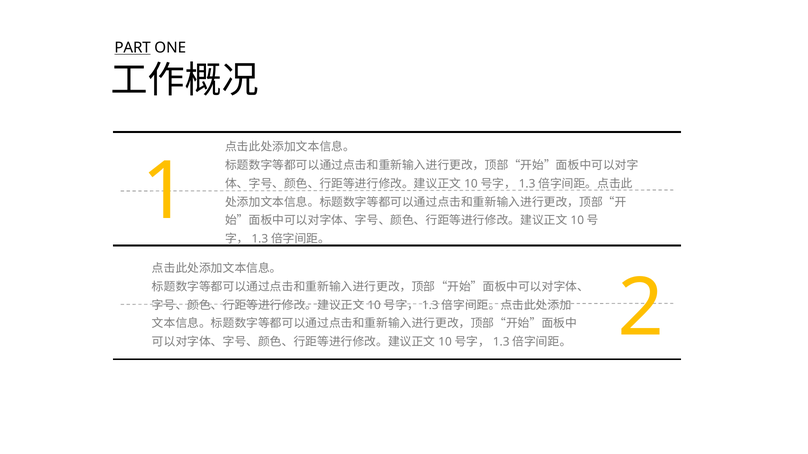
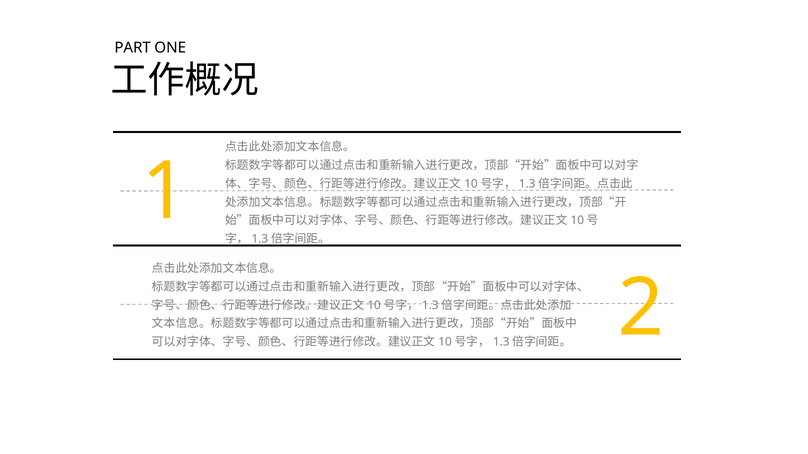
PART underline: present -> none (133, 48)
